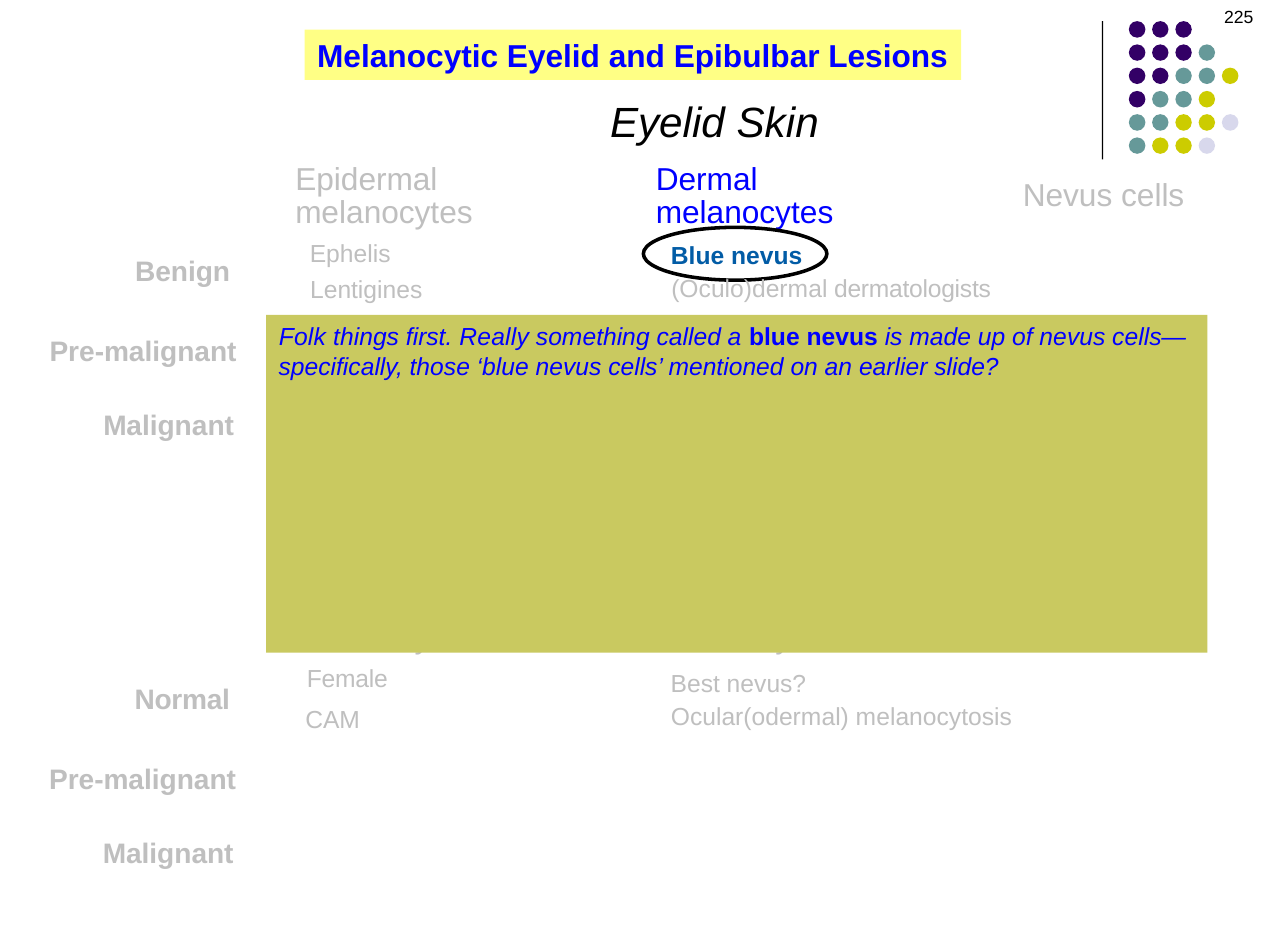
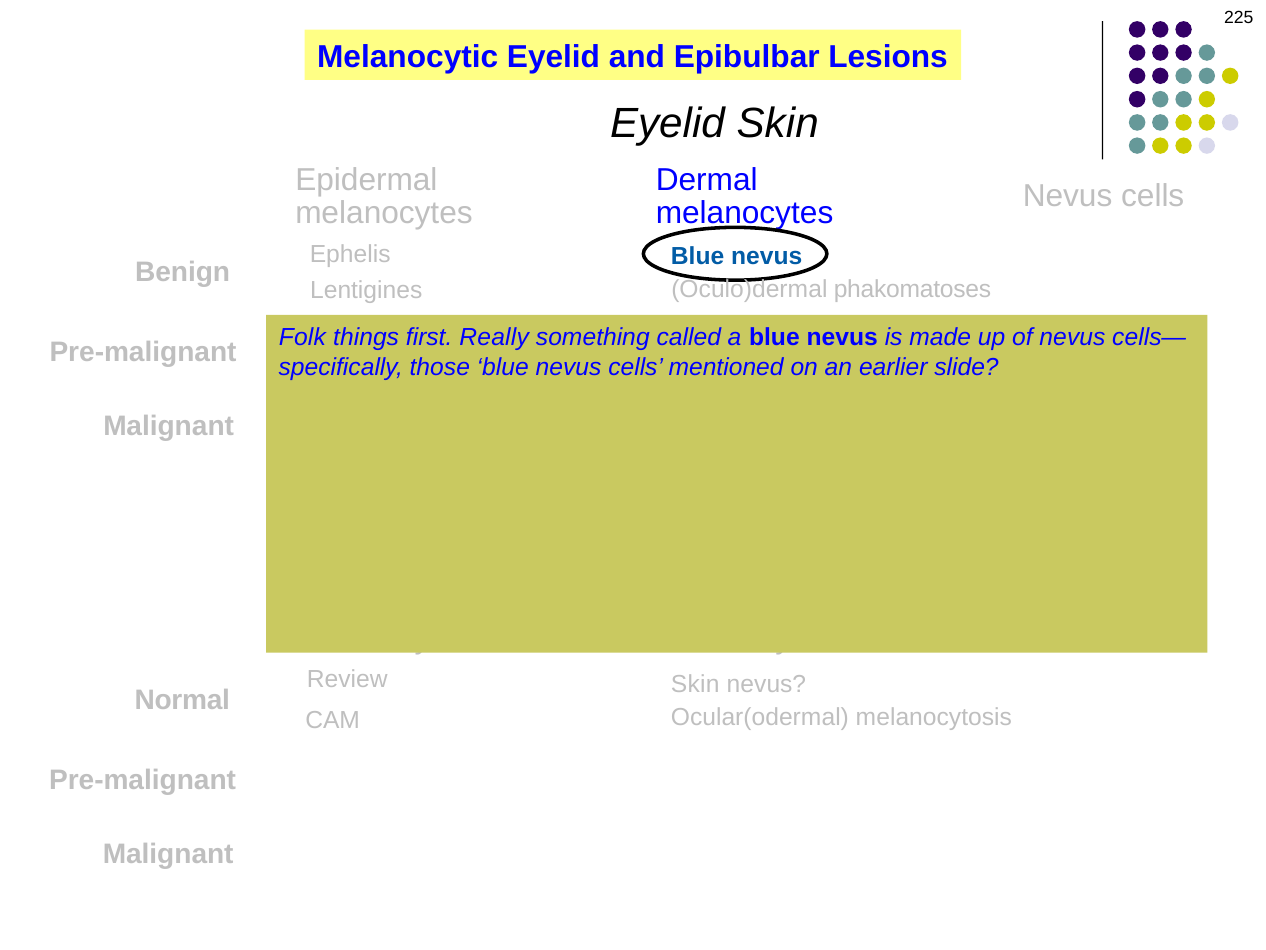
dermatologists: dermatologists -> phakomatoses (912, 290)
Female: Female -> Review (347, 679)
Best: Best -> Skin (695, 684)
